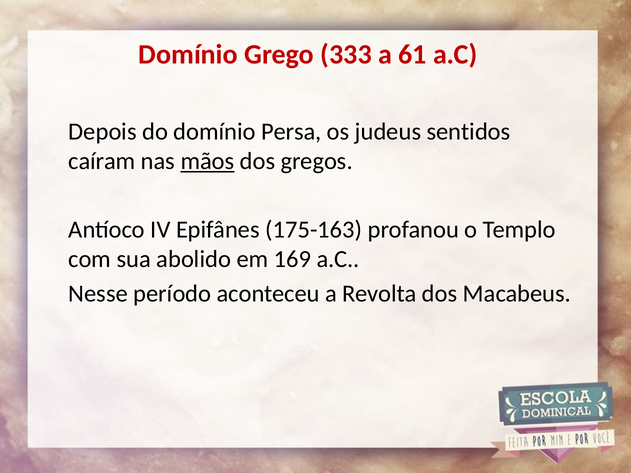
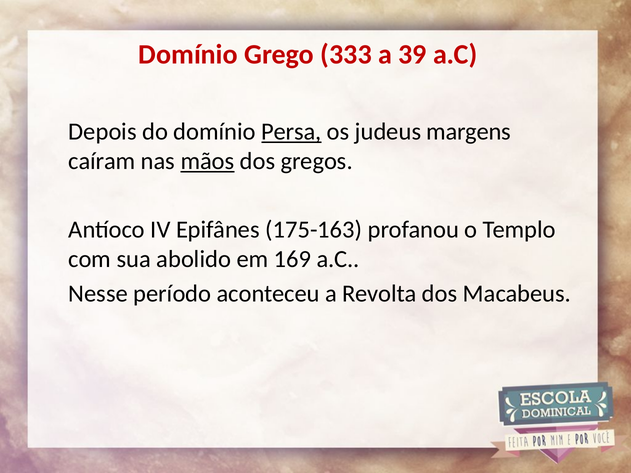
61: 61 -> 39 (412, 54)
Persa underline: none -> present (291, 132)
sentidos: sentidos -> margens (469, 132)
